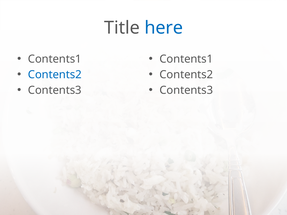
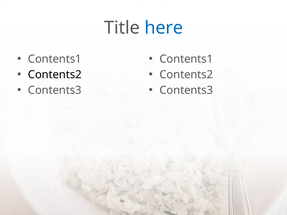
Contents2 colour: blue -> black (55, 75)
